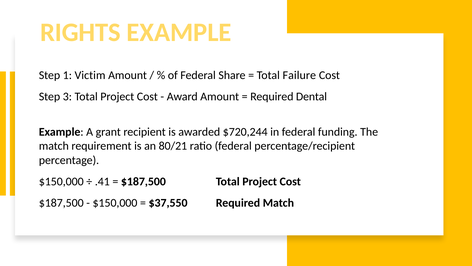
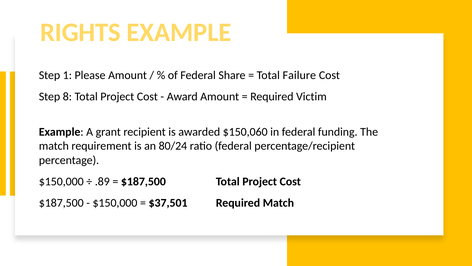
Victim: Victim -> Please (90, 75)
3: 3 -> 8 (67, 96)
Dental: Dental -> Victim (311, 96)
$720,244: $720,244 -> $150,060 (245, 132)
80/21: 80/21 -> 80/24 (173, 146)
.41: .41 -> .89 (102, 181)
$37,550: $37,550 -> $37,501 (168, 202)
